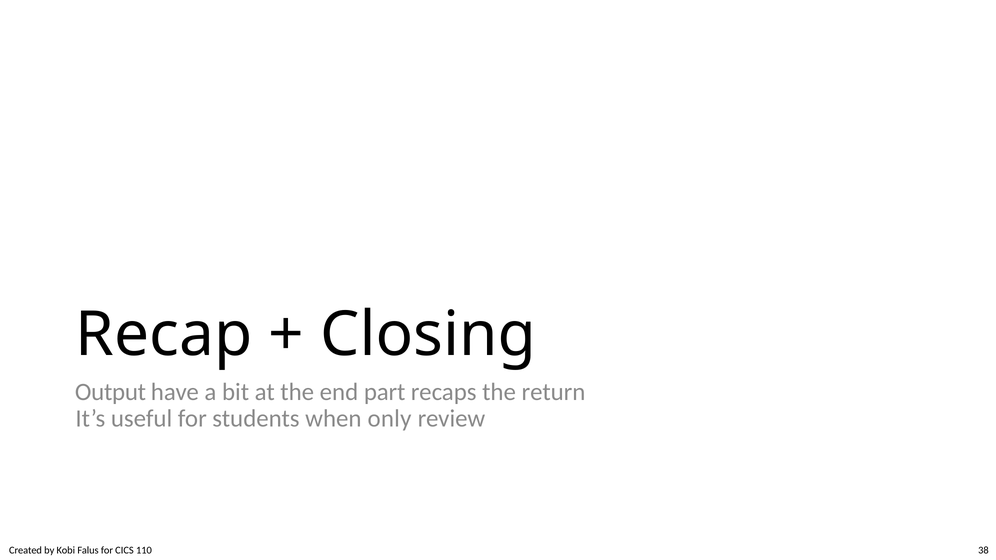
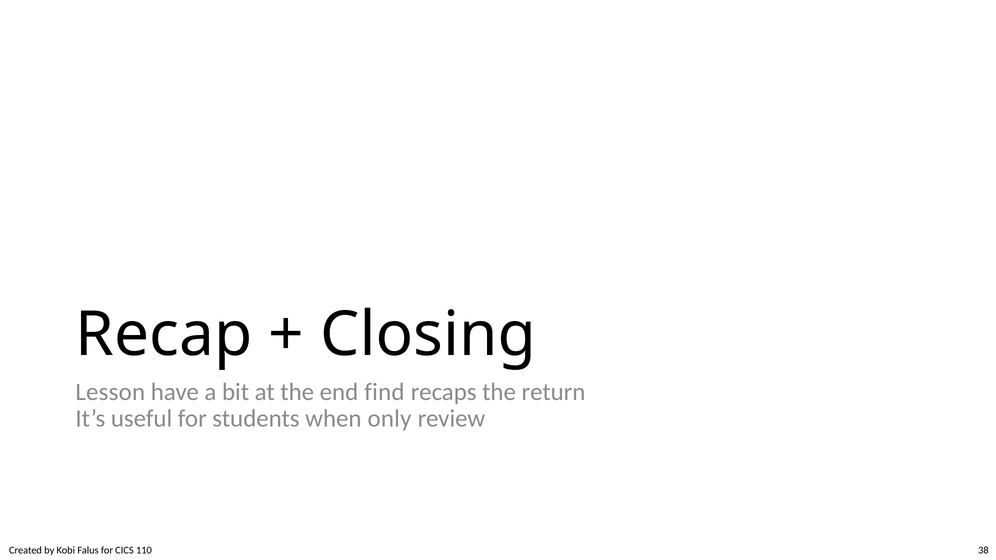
Output: Output -> Lesson (110, 392)
part: part -> find (384, 392)
